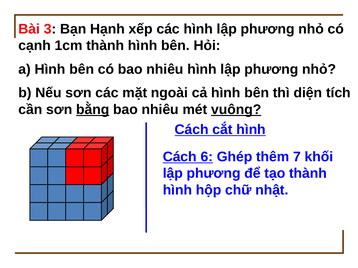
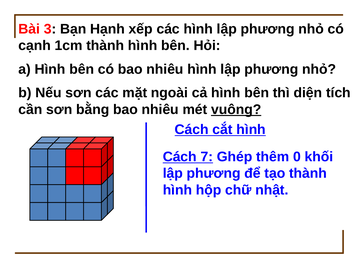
bằng underline: present -> none (93, 110)
6: 6 -> 7 (207, 157)
7: 7 -> 0 (297, 157)
